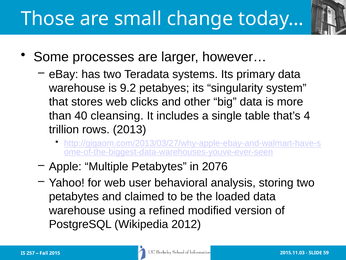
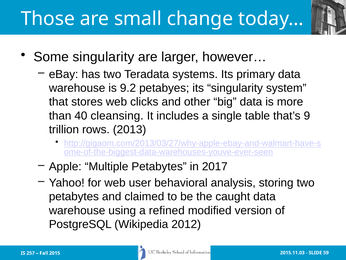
Some processes: processes -> singularity (103, 57)
4: 4 -> 9 (307, 116)
2076: 2076 -> 2017 (215, 166)
loaded: loaded -> caught (233, 196)
